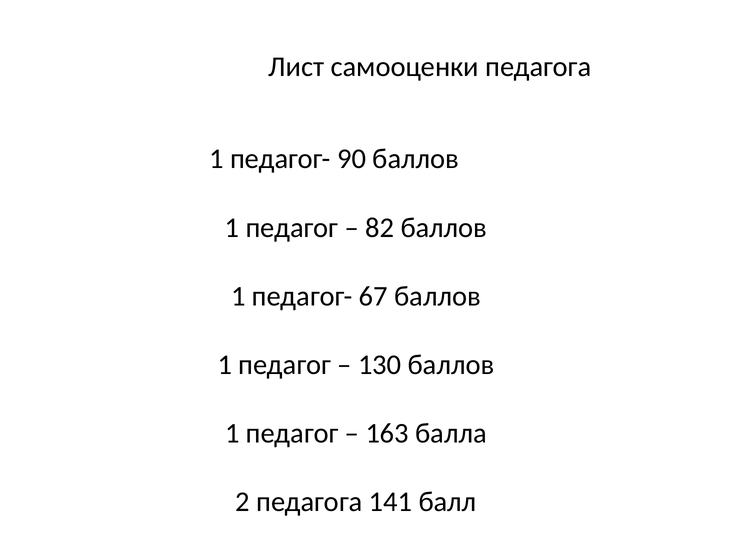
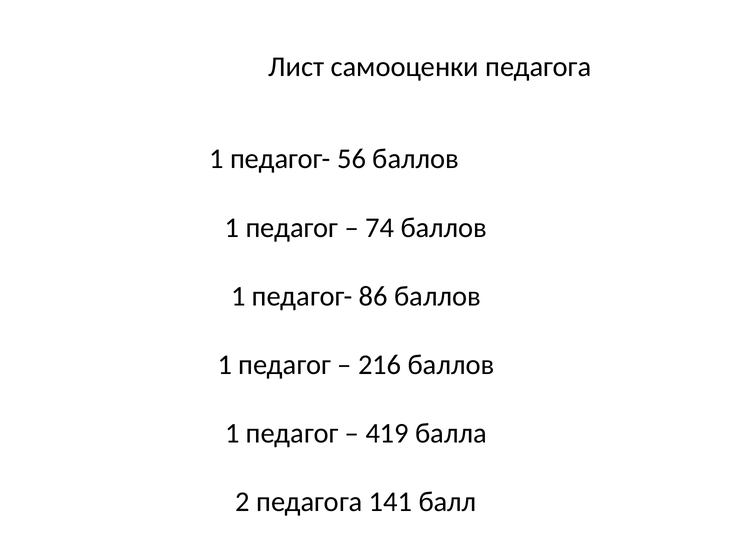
90: 90 -> 56 (352, 159)
82: 82 -> 74 (380, 227)
67: 67 -> 86 (373, 296)
130: 130 -> 216 (380, 364)
163: 163 -> 419 (387, 433)
